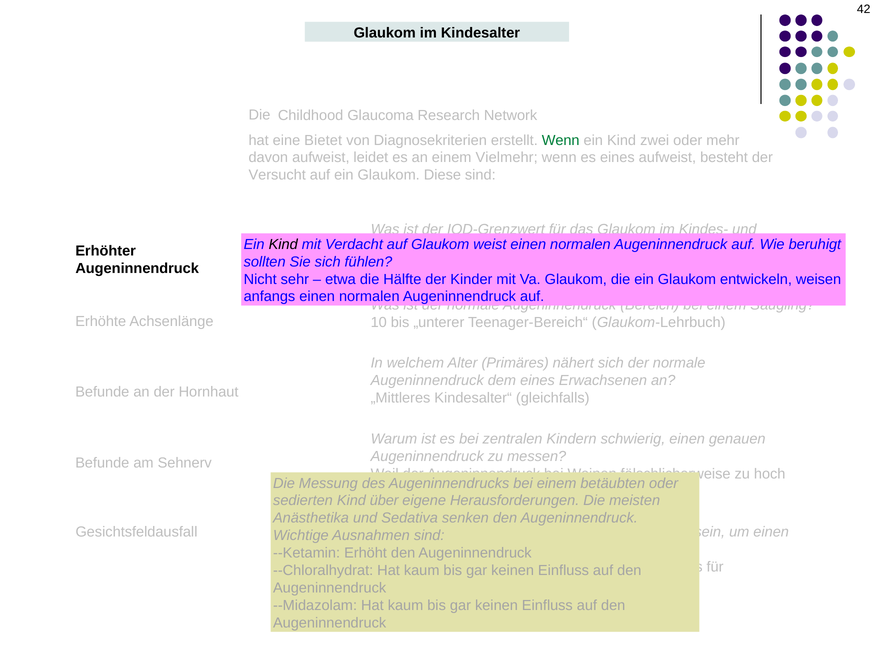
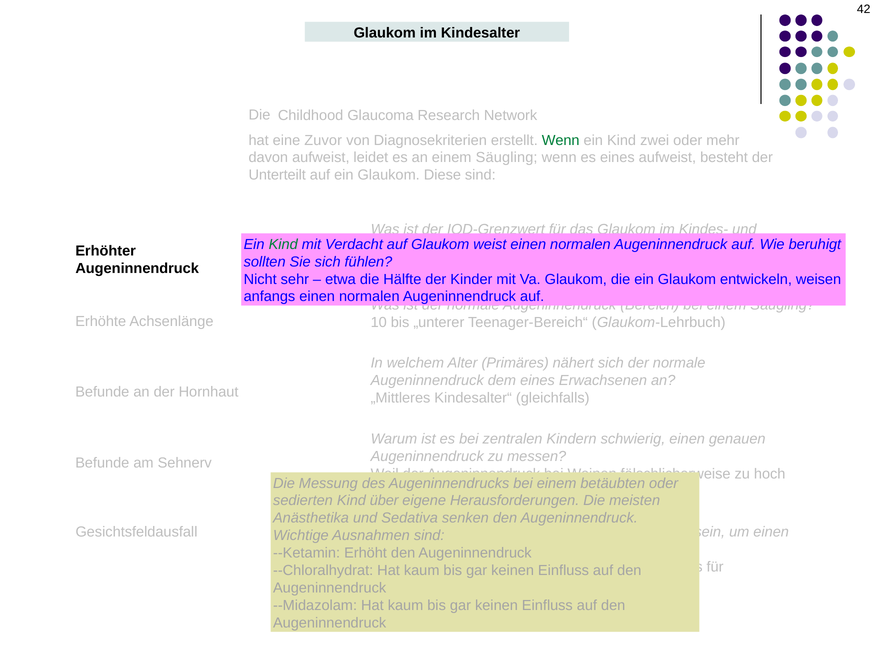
Bietet: Bietet -> Zuvor (323, 140)
an einem Vielmehr: Vielmehr -> Säugling (507, 158)
Versucht: Versucht -> Unterteilt (277, 175)
Kind colour: black -> green (283, 244)
